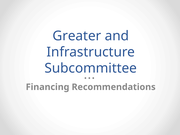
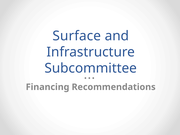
Greater: Greater -> Surface (77, 36)
